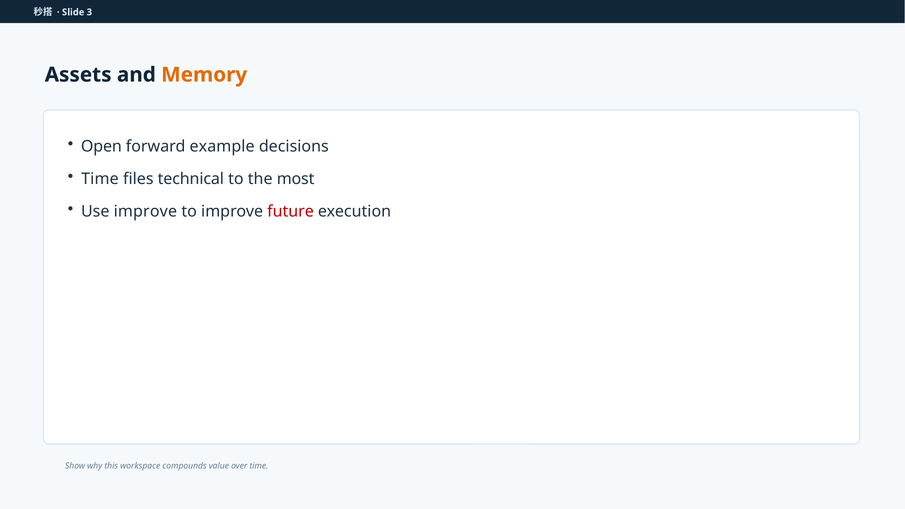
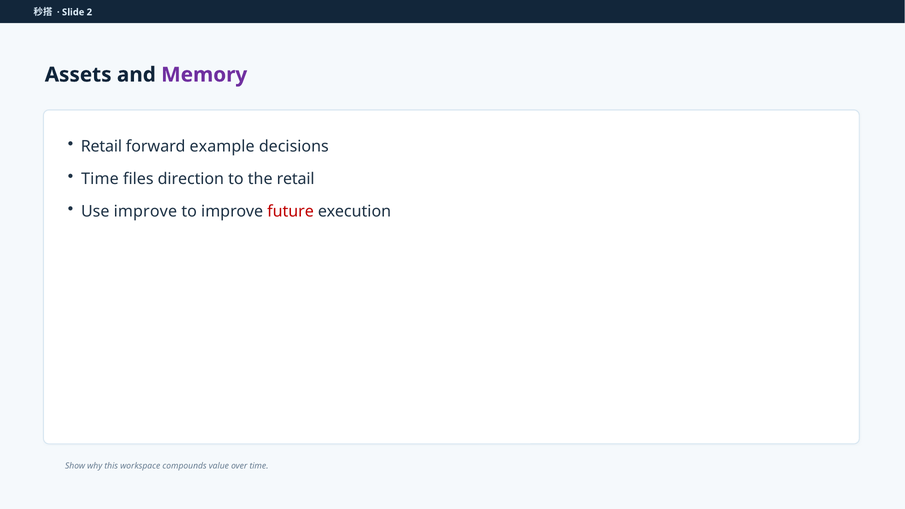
3: 3 -> 2 (89, 12)
Memory colour: orange -> purple (204, 75)
Open: Open -> Retail (101, 146)
technical: technical -> direction (191, 179)
the most: most -> retail (296, 179)
